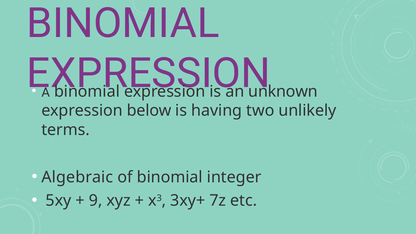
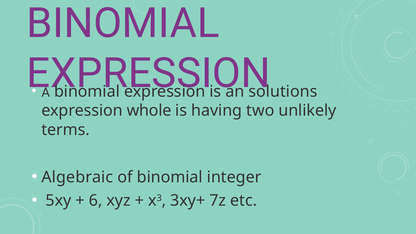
unknown: unknown -> solutions (283, 91)
below: below -> whole (149, 111)
9: 9 -> 6 (96, 201)
